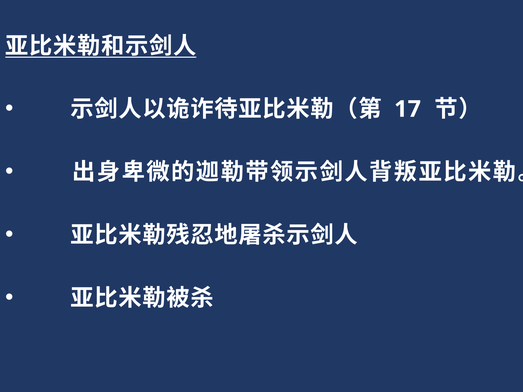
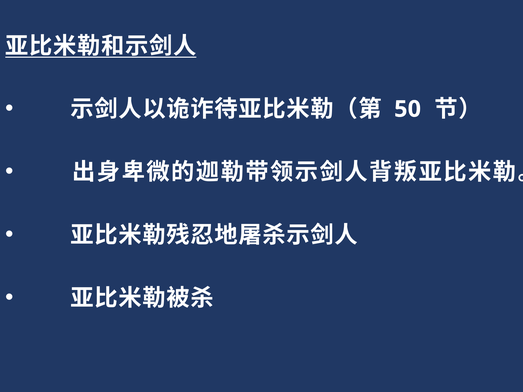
17: 17 -> 50 (408, 109)
